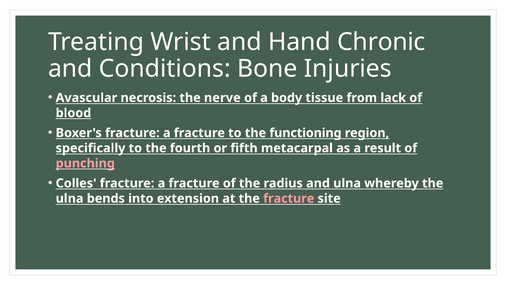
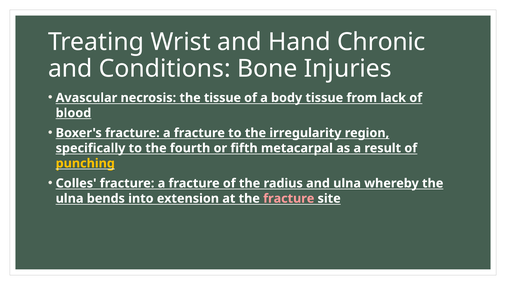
the nerve: nerve -> tissue (222, 98)
functioning: functioning -> irregularity (305, 133)
punching colour: pink -> yellow (85, 163)
